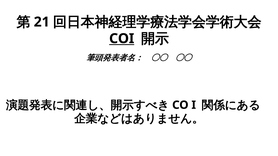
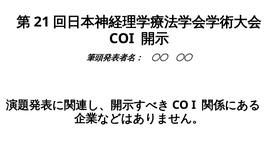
COI underline: present -> none (122, 39)
